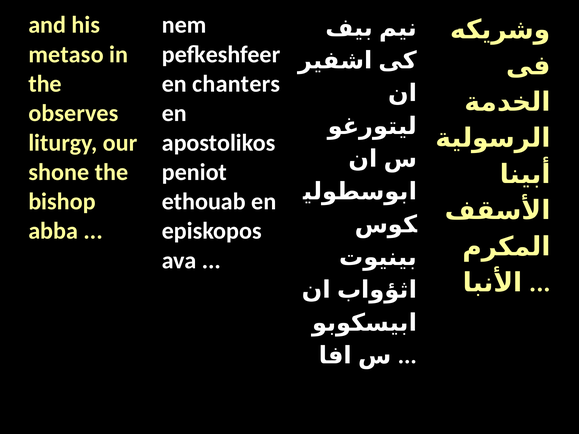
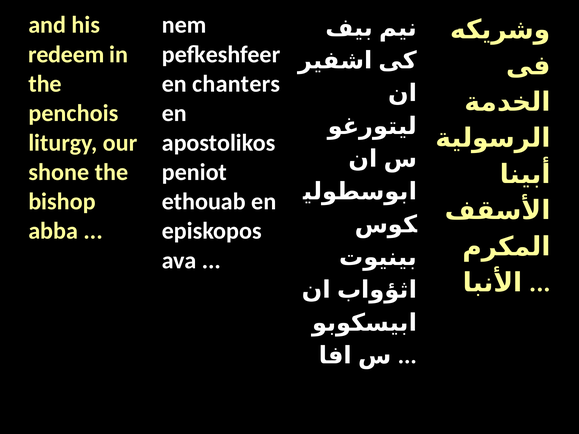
metaso: metaso -> redeem (66, 54)
observes: observes -> penchois (73, 113)
